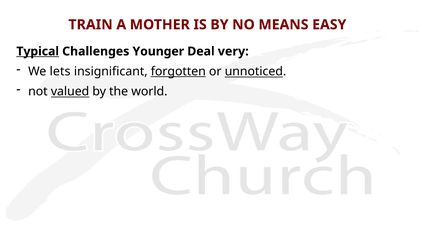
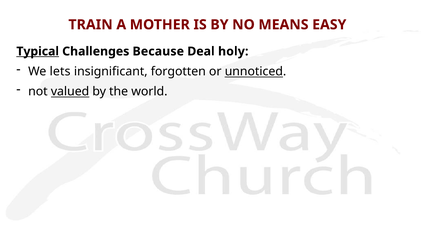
Younger: Younger -> Because (158, 51)
very: very -> holy (233, 51)
forgotten underline: present -> none (178, 72)
